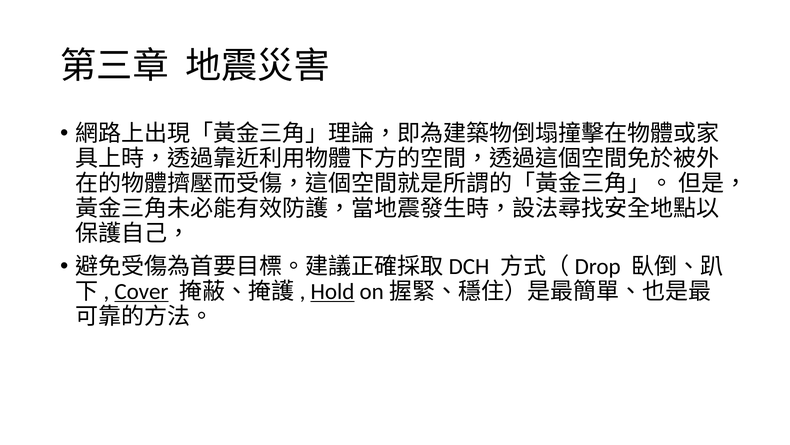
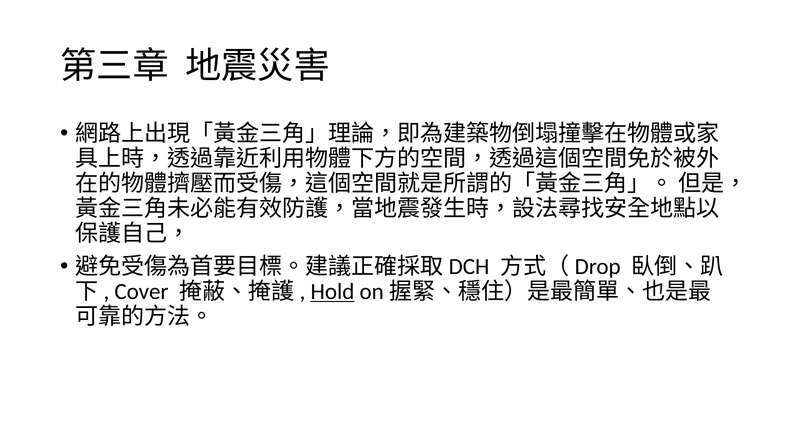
Cover underline: present -> none (141, 291)
